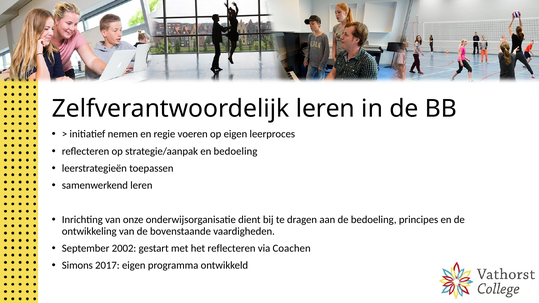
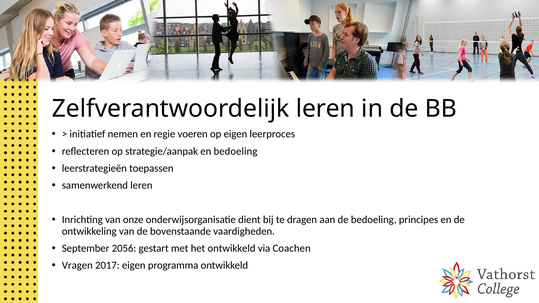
2002: 2002 -> 2056 (124, 248)
het reflecteren: reflecteren -> ontwikkeld (232, 248)
Simons: Simons -> Vragen (77, 266)
